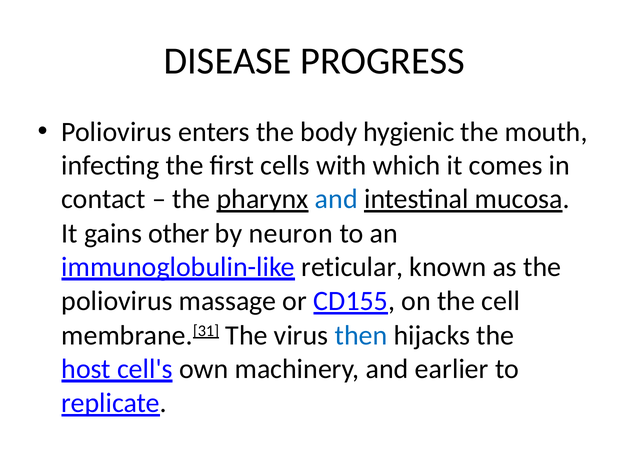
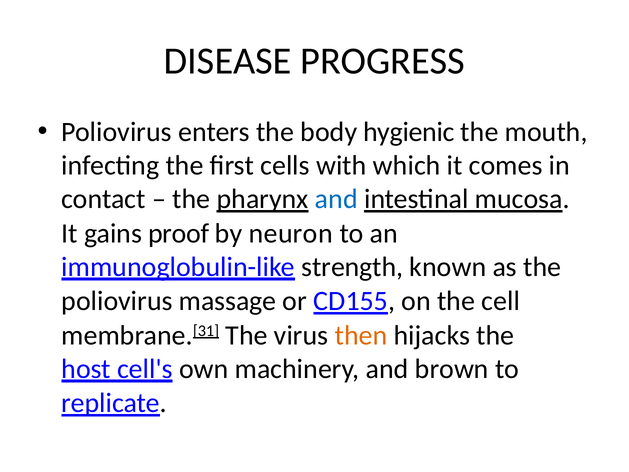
other: other -> proof (179, 233)
reticular: reticular -> strength (352, 267)
then colour: blue -> orange (361, 335)
earlier: earlier -> brown (452, 369)
